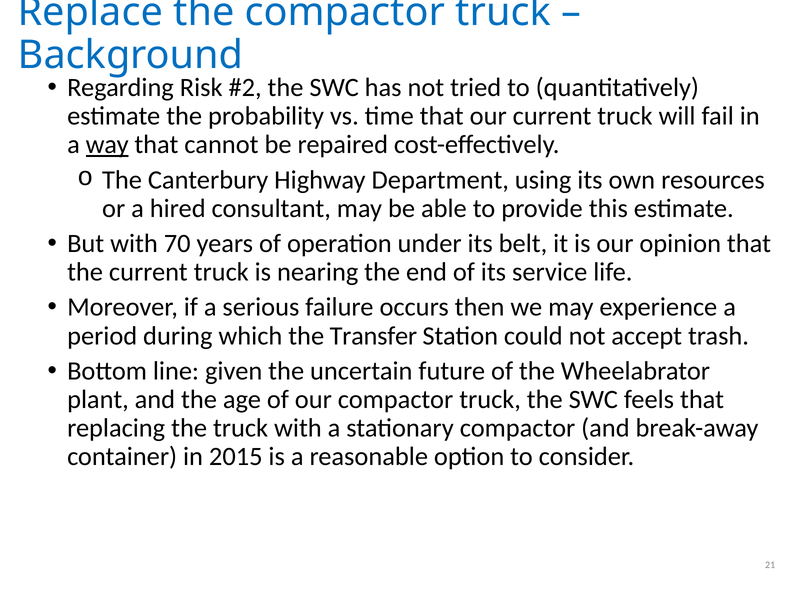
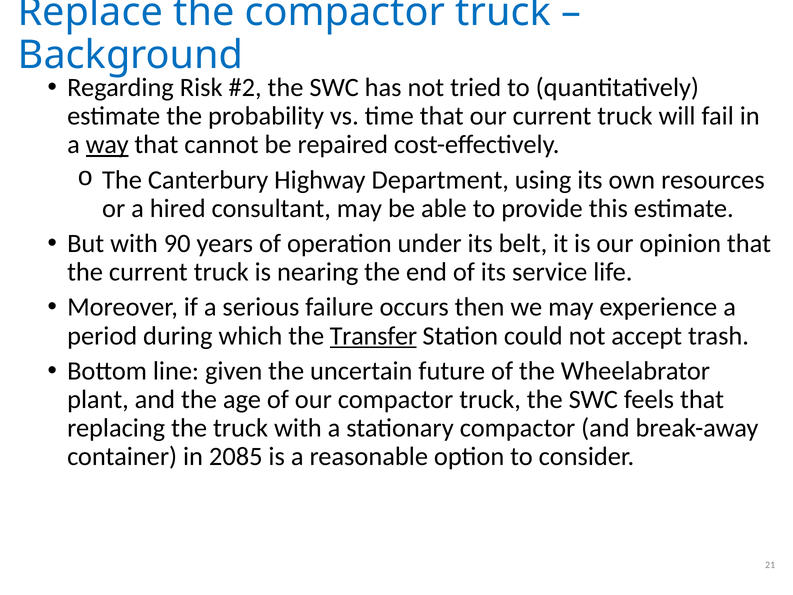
70: 70 -> 90 (177, 243)
Transfer underline: none -> present (373, 336)
2015: 2015 -> 2085 (236, 456)
